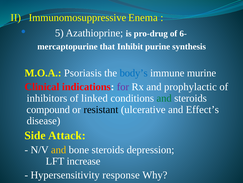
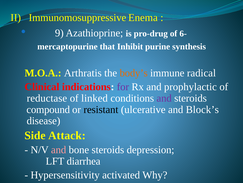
5: 5 -> 9 (59, 33)
Psoriasis: Psoriasis -> Arthratis (83, 73)
body’s colour: blue -> orange (134, 73)
murine: murine -> radical (201, 73)
inhibitors: inhibitors -> reductase (47, 98)
and colour: green -> purple (164, 98)
Effect’s: Effect’s -> Block’s (202, 109)
and colour: yellow -> pink (59, 149)
increase: increase -> diarrhea (84, 160)
response: response -> activated (121, 174)
